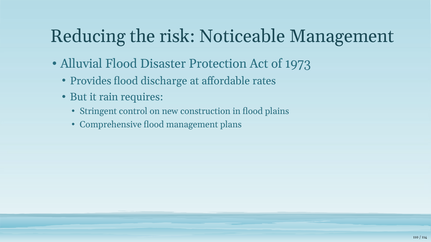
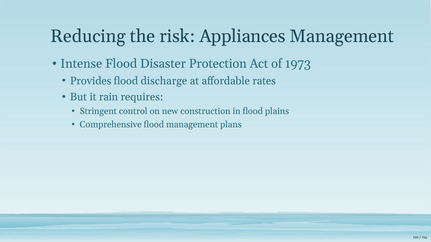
Noticeable: Noticeable -> Appliances (242, 36)
Alluvial: Alluvial -> Intense (81, 64)
